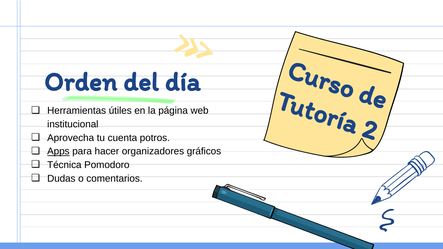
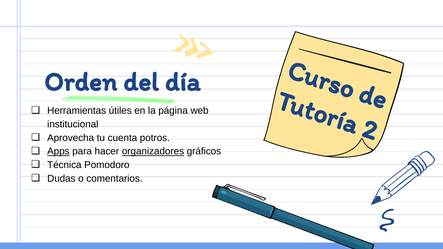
organizadores underline: none -> present (153, 151)
